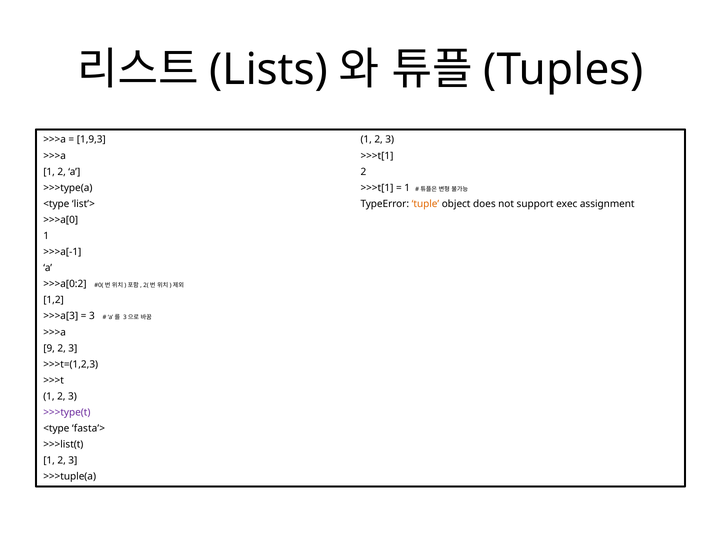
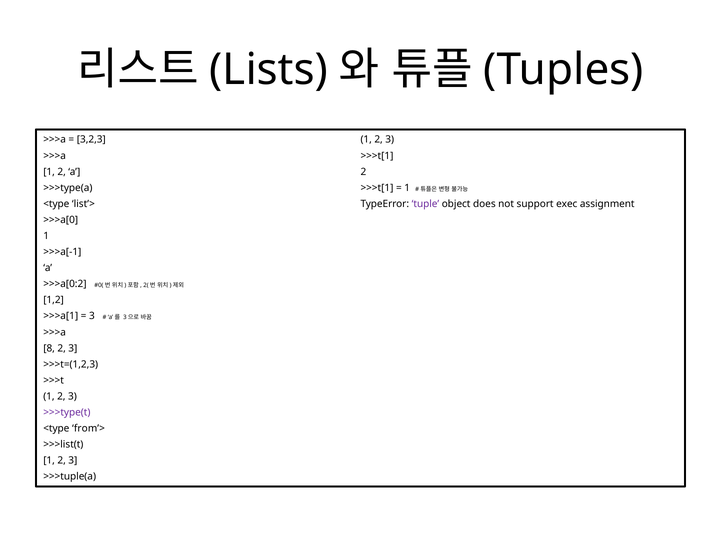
1,9,3: 1,9,3 -> 3,2,3 (91, 140)
tuple colour: orange -> purple (425, 204)
>>>a[3: >>>a[3 -> >>>a[1 (61, 316)
9: 9 -> 8 (49, 348)
fasta’>: fasta’> -> from’> (89, 428)
